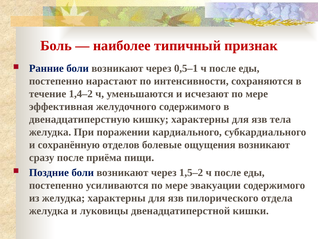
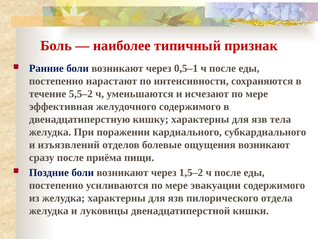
1,4–2: 1,4–2 -> 5,5–2 (81, 94)
сохранённую: сохранённую -> изъязвлений (69, 145)
